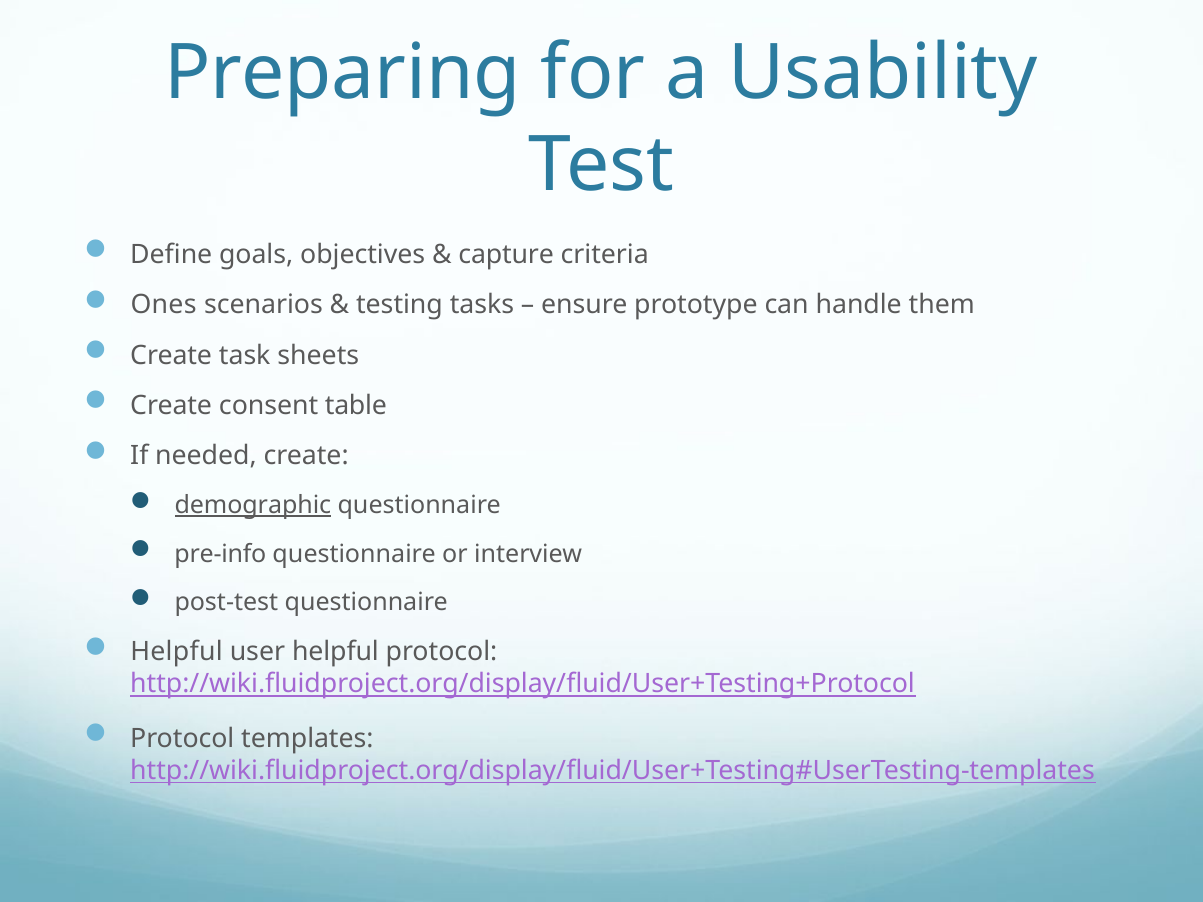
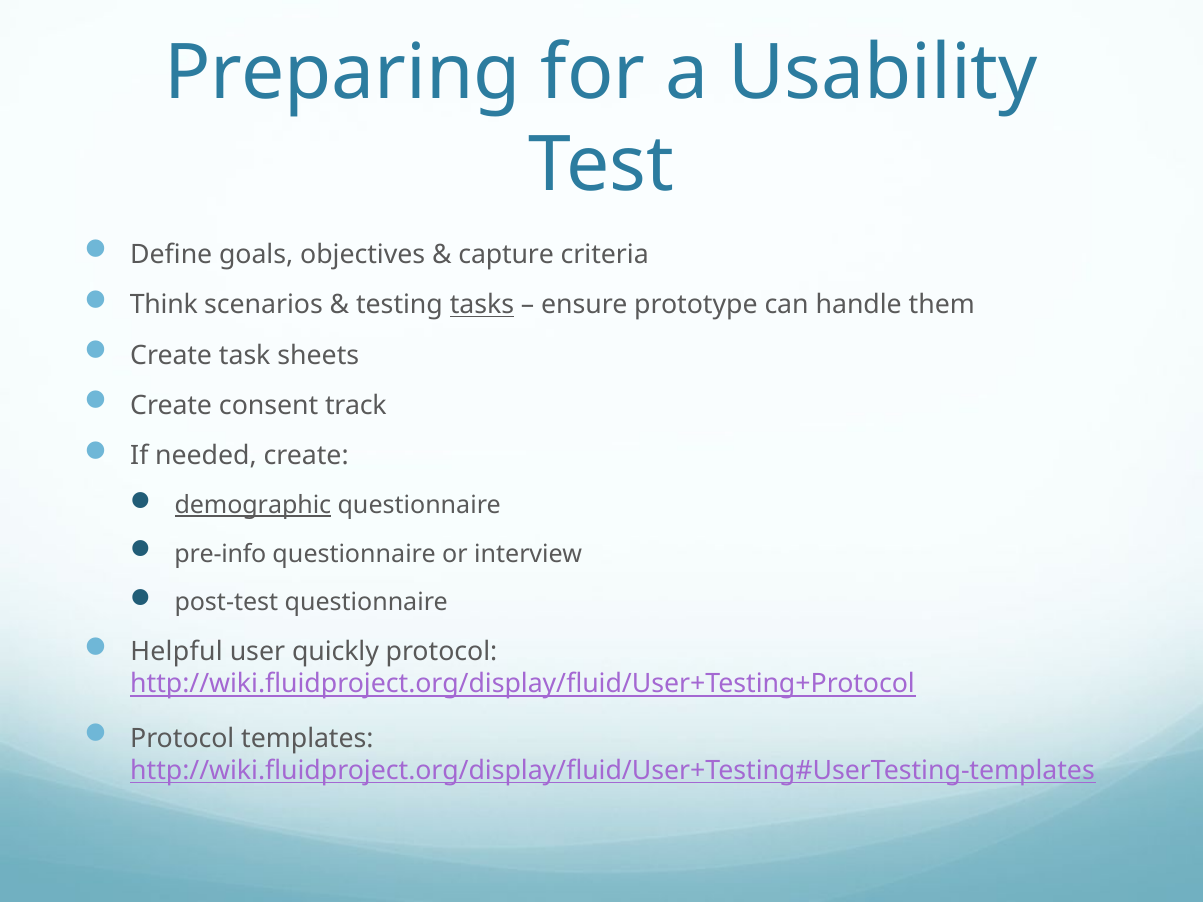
Ones: Ones -> Think (164, 305)
tasks underline: none -> present (482, 305)
table: table -> track (356, 406)
user helpful: helpful -> quickly (335, 652)
